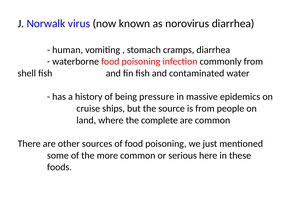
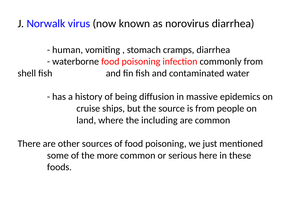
pressure: pressure -> diffusion (157, 97)
complete: complete -> including (159, 120)
